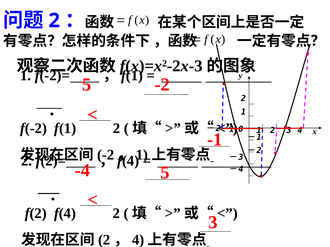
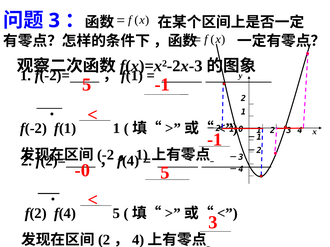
2: 2 -> 3 (54, 21)
5 -2: -2 -> -1 (162, 85)
f(1 2: 2 -> 1 (117, 129)
-4: -4 -> -0 (82, 171)
f(4 2: 2 -> 5 (116, 214)
